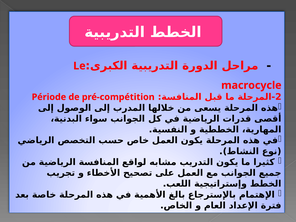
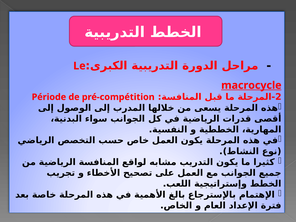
macrocycle underline: none -> present (251, 85)
